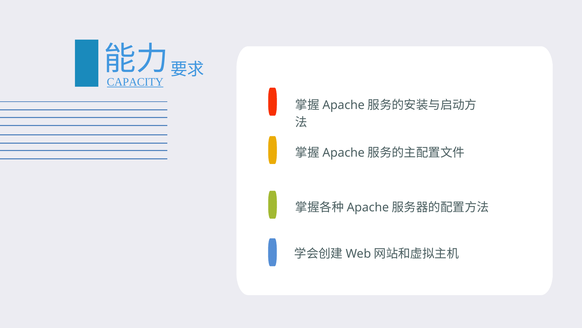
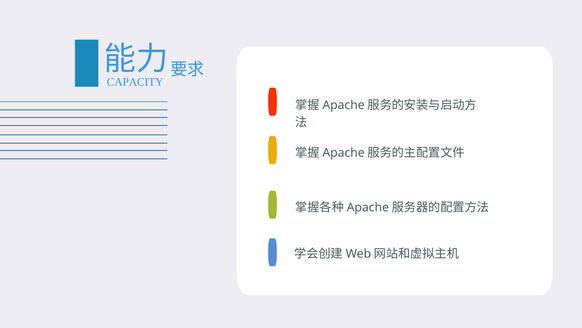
CAPACITY underline: present -> none (135, 82)
